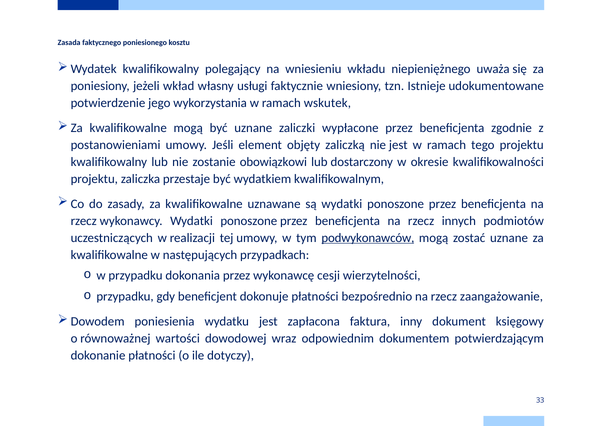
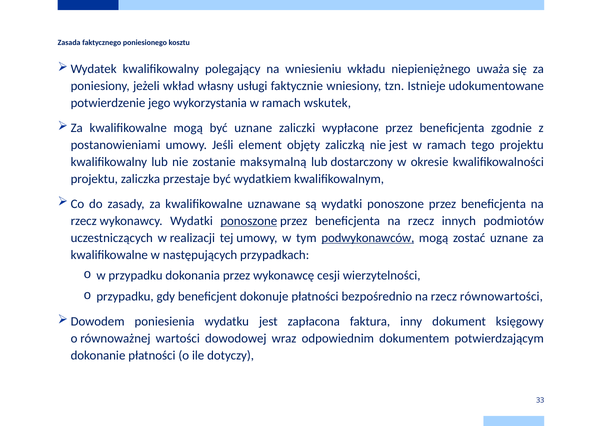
obowiązkowi: obowiązkowi -> maksymalną (273, 162)
ponoszone underline: none -> present (249, 221)
zaangażowanie: zaangażowanie -> równowartości (501, 296)
